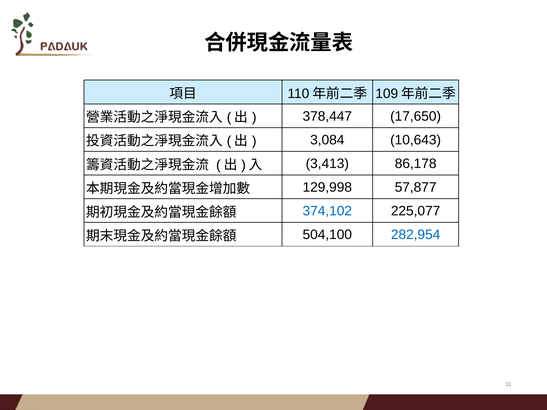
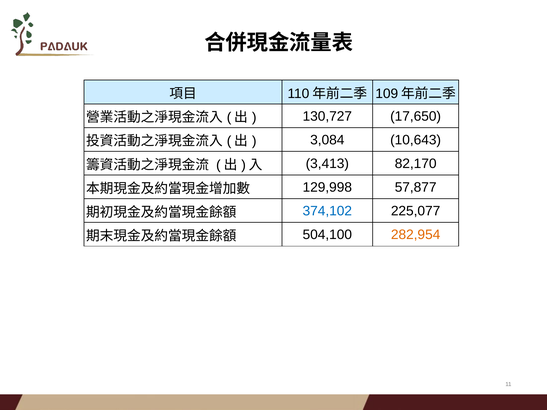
378,447: 378,447 -> 130,727 (327, 116)
86,178: 86,178 -> 82,170 (416, 164)
282,954 colour: blue -> orange (416, 235)
